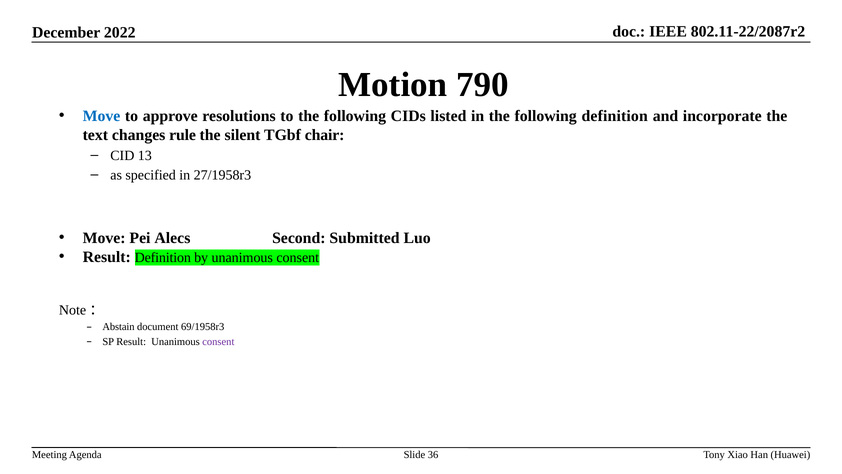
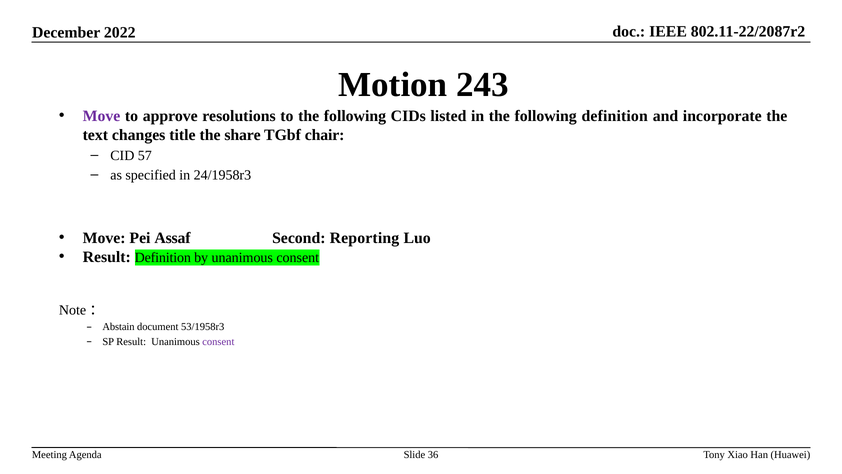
790: 790 -> 243 (482, 85)
Move colour: blue -> purple (102, 116)
rule: rule -> title (182, 135)
silent: silent -> share (243, 135)
13: 13 -> 57 (145, 155)
27/1958r3: 27/1958r3 -> 24/1958r3 (222, 175)
Alecs: Alecs -> Assaf (172, 238)
Submitted: Submitted -> Reporting (364, 238)
69/1958r3: 69/1958r3 -> 53/1958r3 (203, 327)
